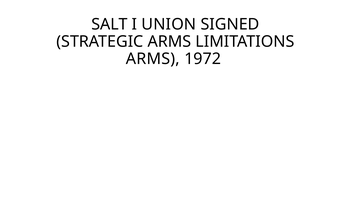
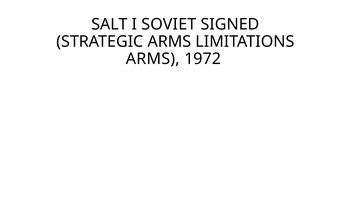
UNION: UNION -> SOVIET (169, 24)
